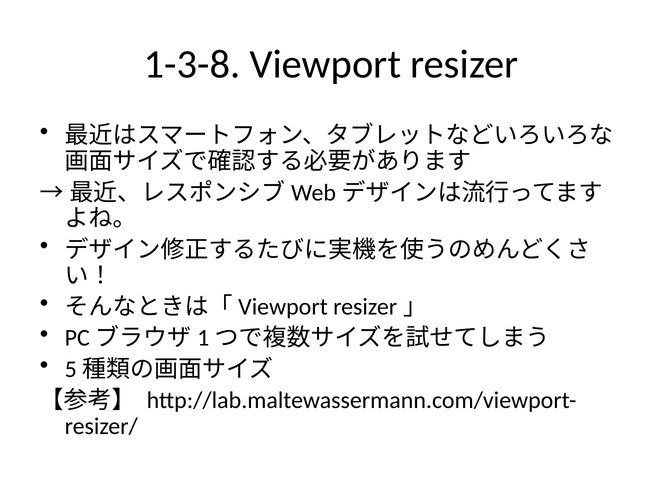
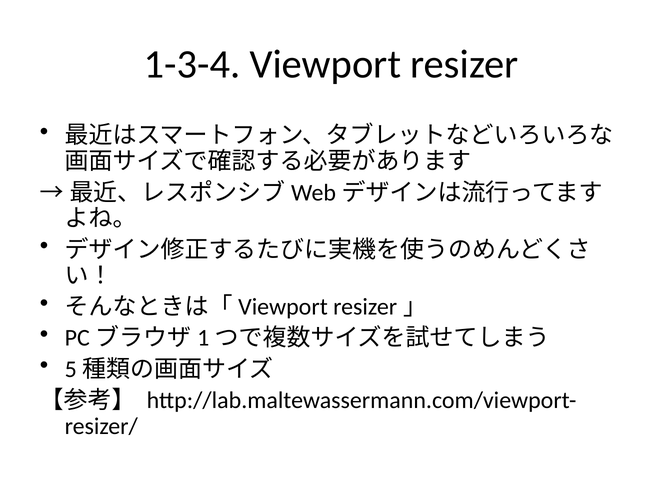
1-3-8: 1-3-8 -> 1-3-4 (192, 64)
